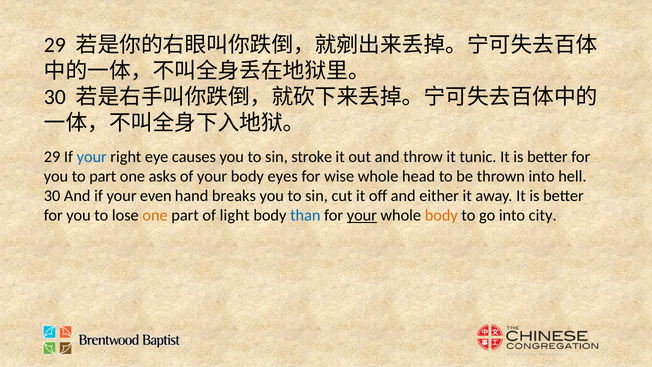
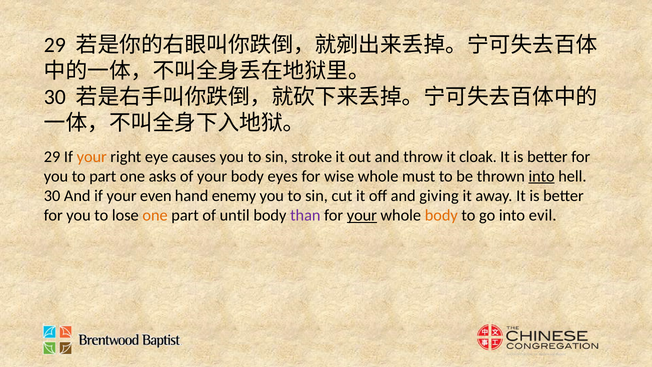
your colour: blue -> orange (92, 157)
tunic: tunic -> cloak (478, 157)
head: head -> must (419, 176)
into underline: none -> present (542, 176)
breaks: breaks -> enemy (234, 196)
either: either -> giving (439, 196)
light: light -> until (235, 215)
than colour: blue -> purple (305, 215)
city: city -> evil (543, 215)
